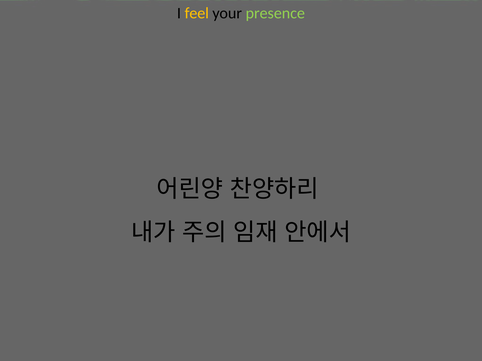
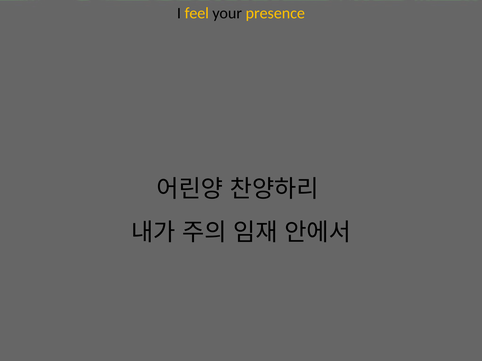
presence colour: light green -> yellow (275, 13)
